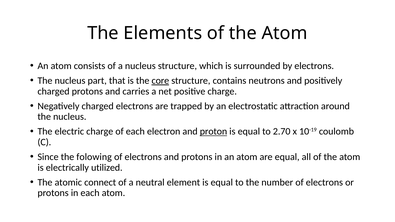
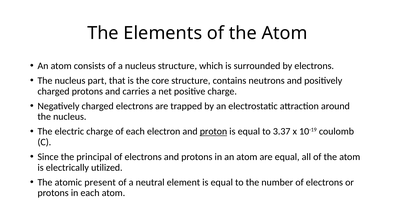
core underline: present -> none (160, 81)
2.70: 2.70 -> 3.37 (282, 132)
folowing: folowing -> principal (94, 157)
connect: connect -> present (100, 182)
